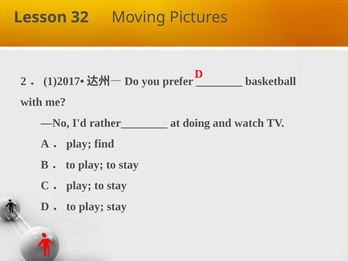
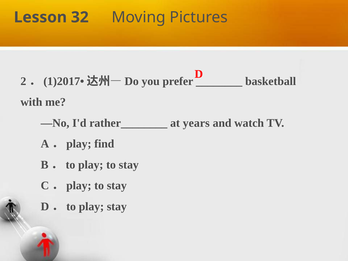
doing: doing -> years (196, 123)
